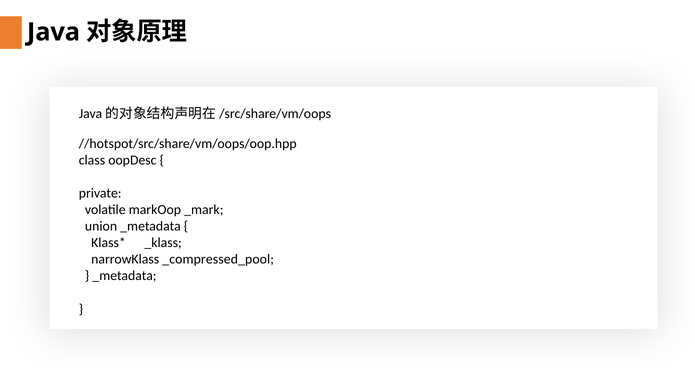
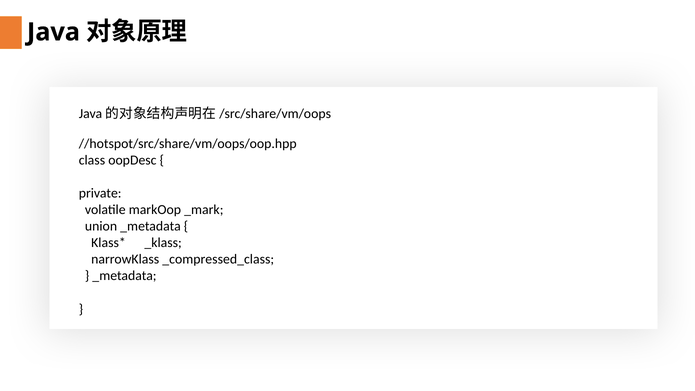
_compressed_pool: _compressed_pool -> _compressed_class (218, 259)
